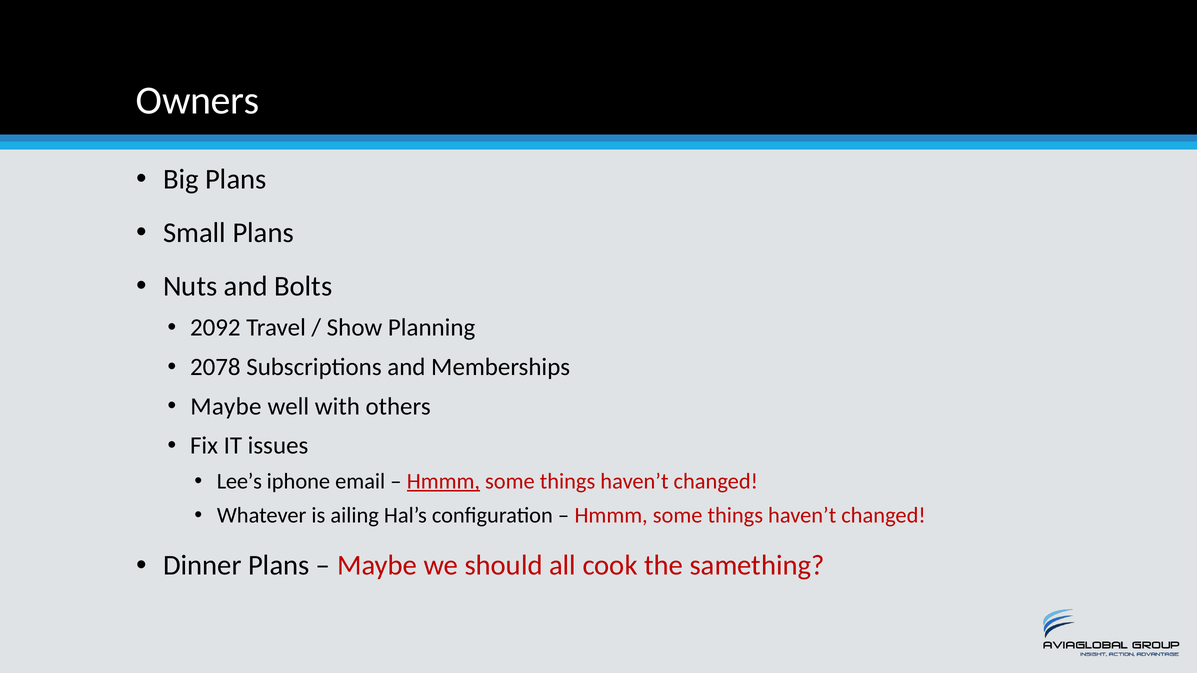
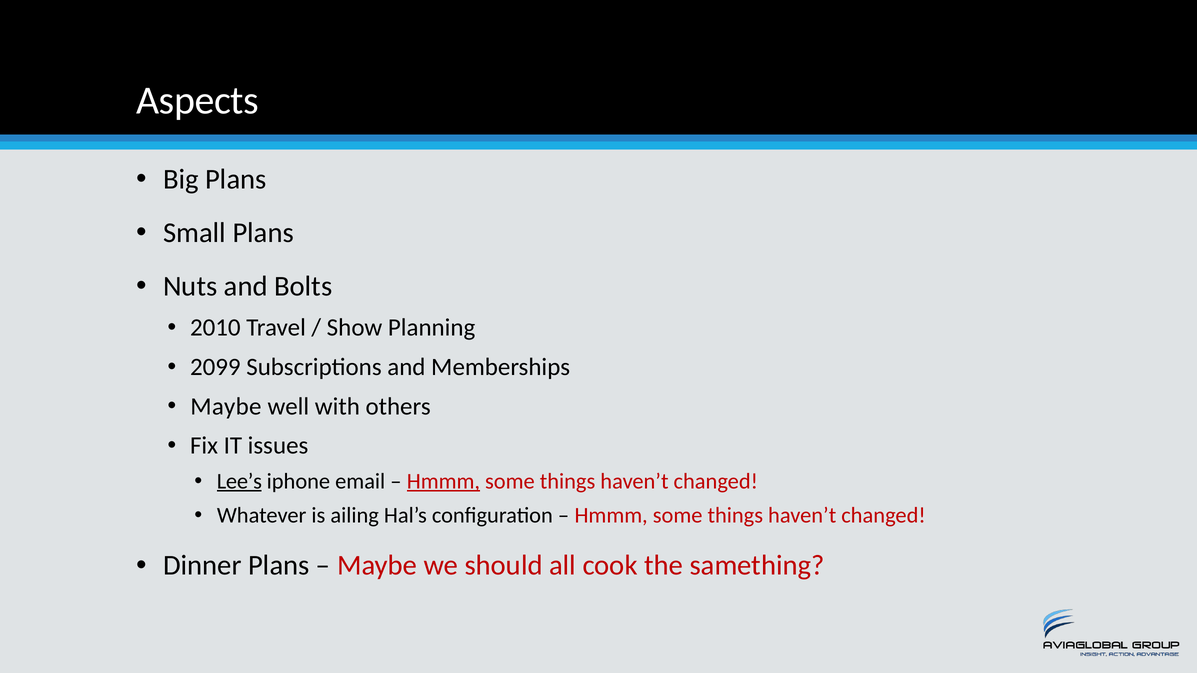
Owners: Owners -> Aspects (198, 101)
2092: 2092 -> 2010 (215, 328)
2078: 2078 -> 2099 (215, 367)
Lee’s underline: none -> present (239, 481)
